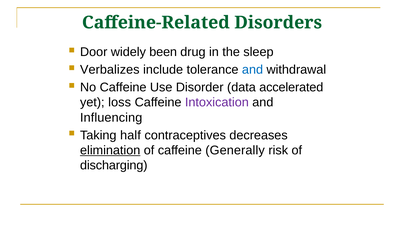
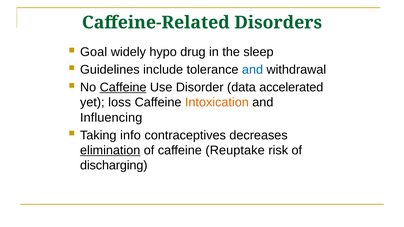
Door: Door -> Goal (94, 52)
been: been -> hypo (163, 52)
Verbalizes: Verbalizes -> Guidelines (110, 70)
Caffeine underline: none -> present (123, 87)
Intoxication colour: purple -> orange (217, 103)
half: half -> info (130, 135)
Generally: Generally -> Reuptake (235, 150)
